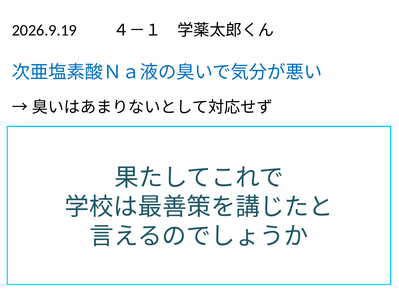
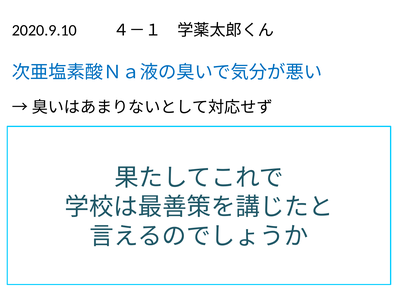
2026.9.19: 2026.9.19 -> 2020.9.10 (44, 30)
